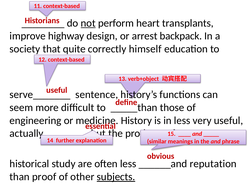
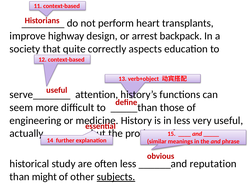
not underline: present -> none (88, 23)
himself: himself -> aspects (145, 49)
sentence: sentence -> attention (97, 94)
proof: proof -> might (44, 176)
